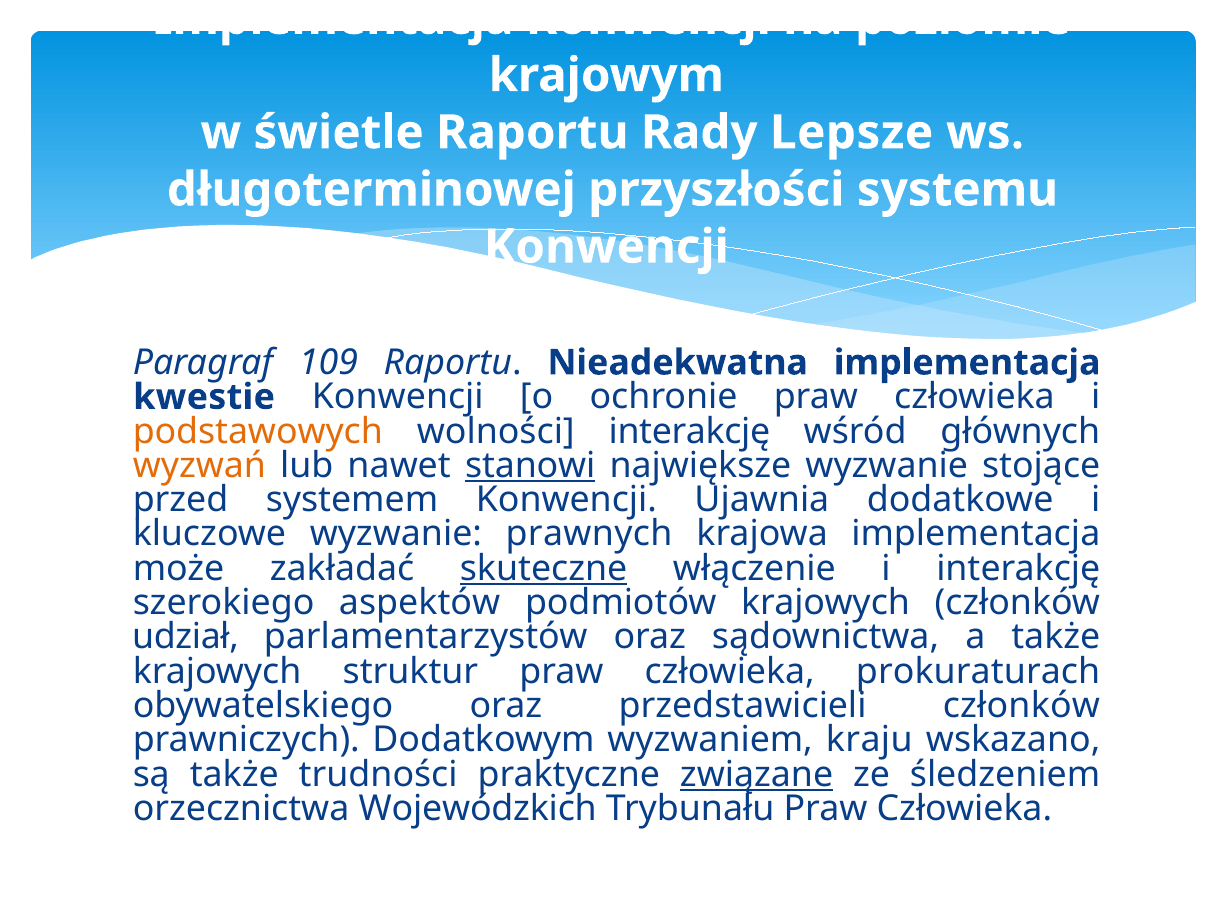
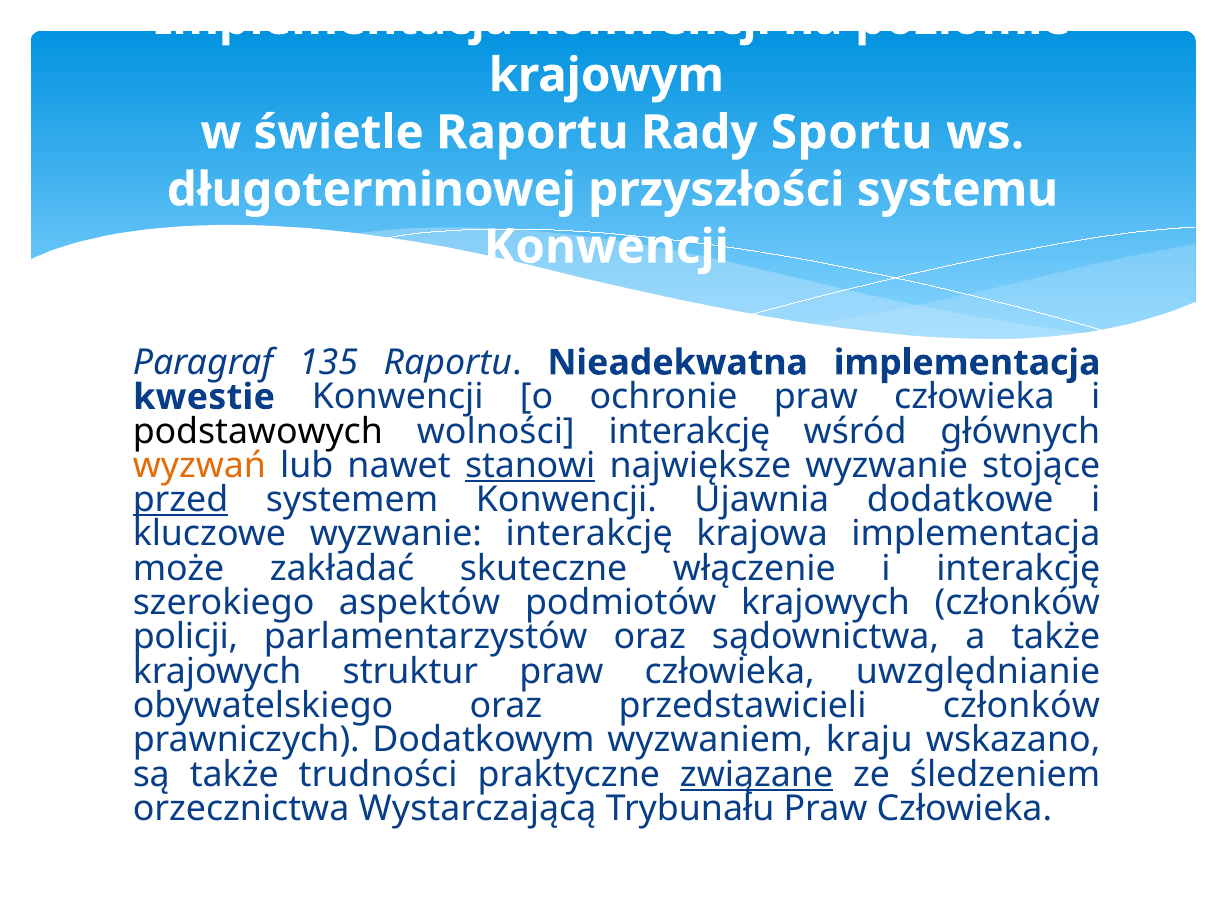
Lepsze: Lepsze -> Sportu (852, 133)
109: 109 -> 135 (328, 363)
podstawowych colour: orange -> black (258, 431)
przed underline: none -> present (181, 500)
wyzwanie prawnych: prawnych -> interakcję (589, 534)
skuteczne underline: present -> none (544, 568)
udział: udział -> policji (185, 637)
prokuraturach: prokuraturach -> uwzględnianie (978, 671)
Wojewódzkich: Wojewódzkich -> Wystarczającą (478, 808)
